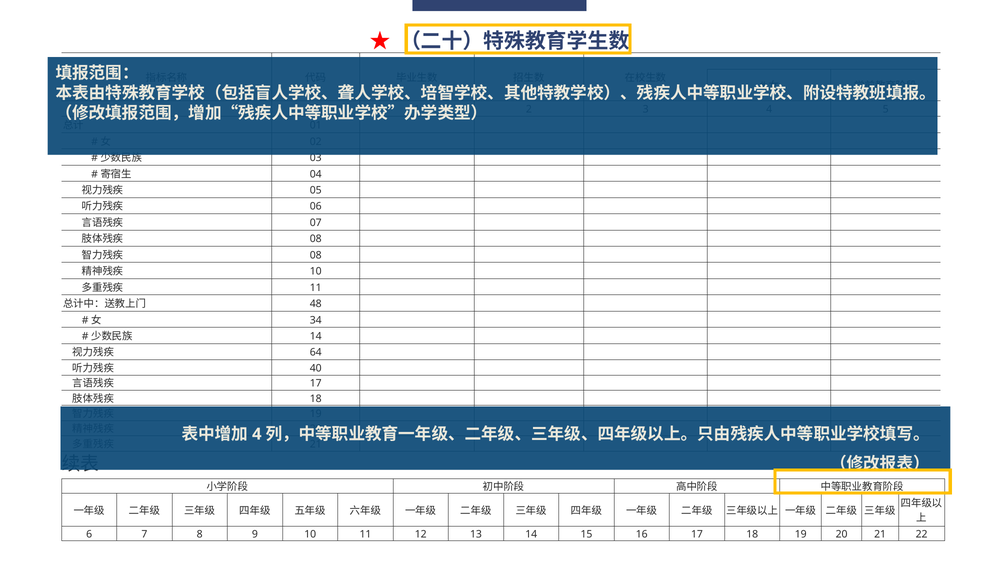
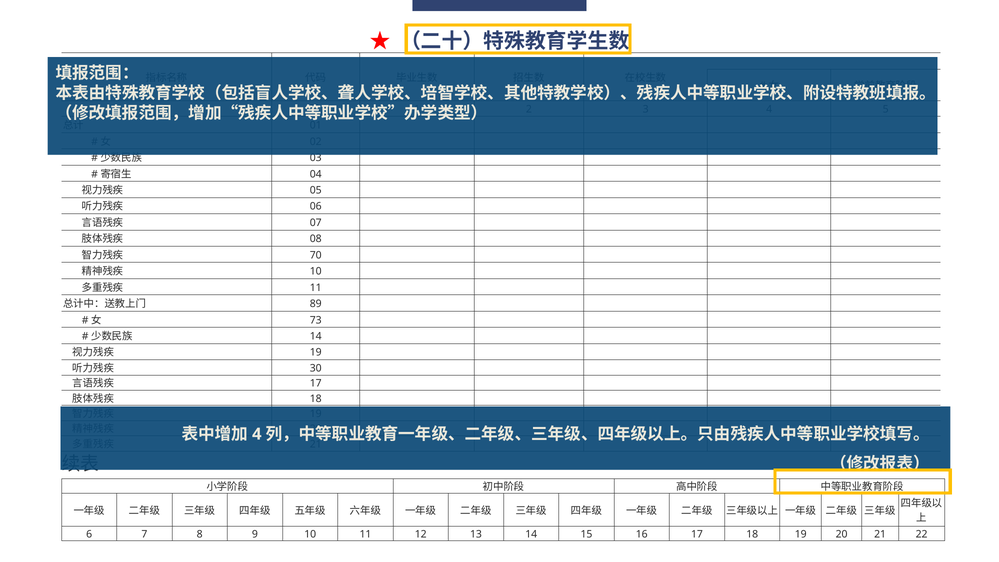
08: 08 -> 70 (316, 255)
48: 48 -> 89 (316, 304)
34: 34 -> 73 (316, 320)
64: 64 -> 19 (316, 353)
40: 40 -> 30 (316, 368)
